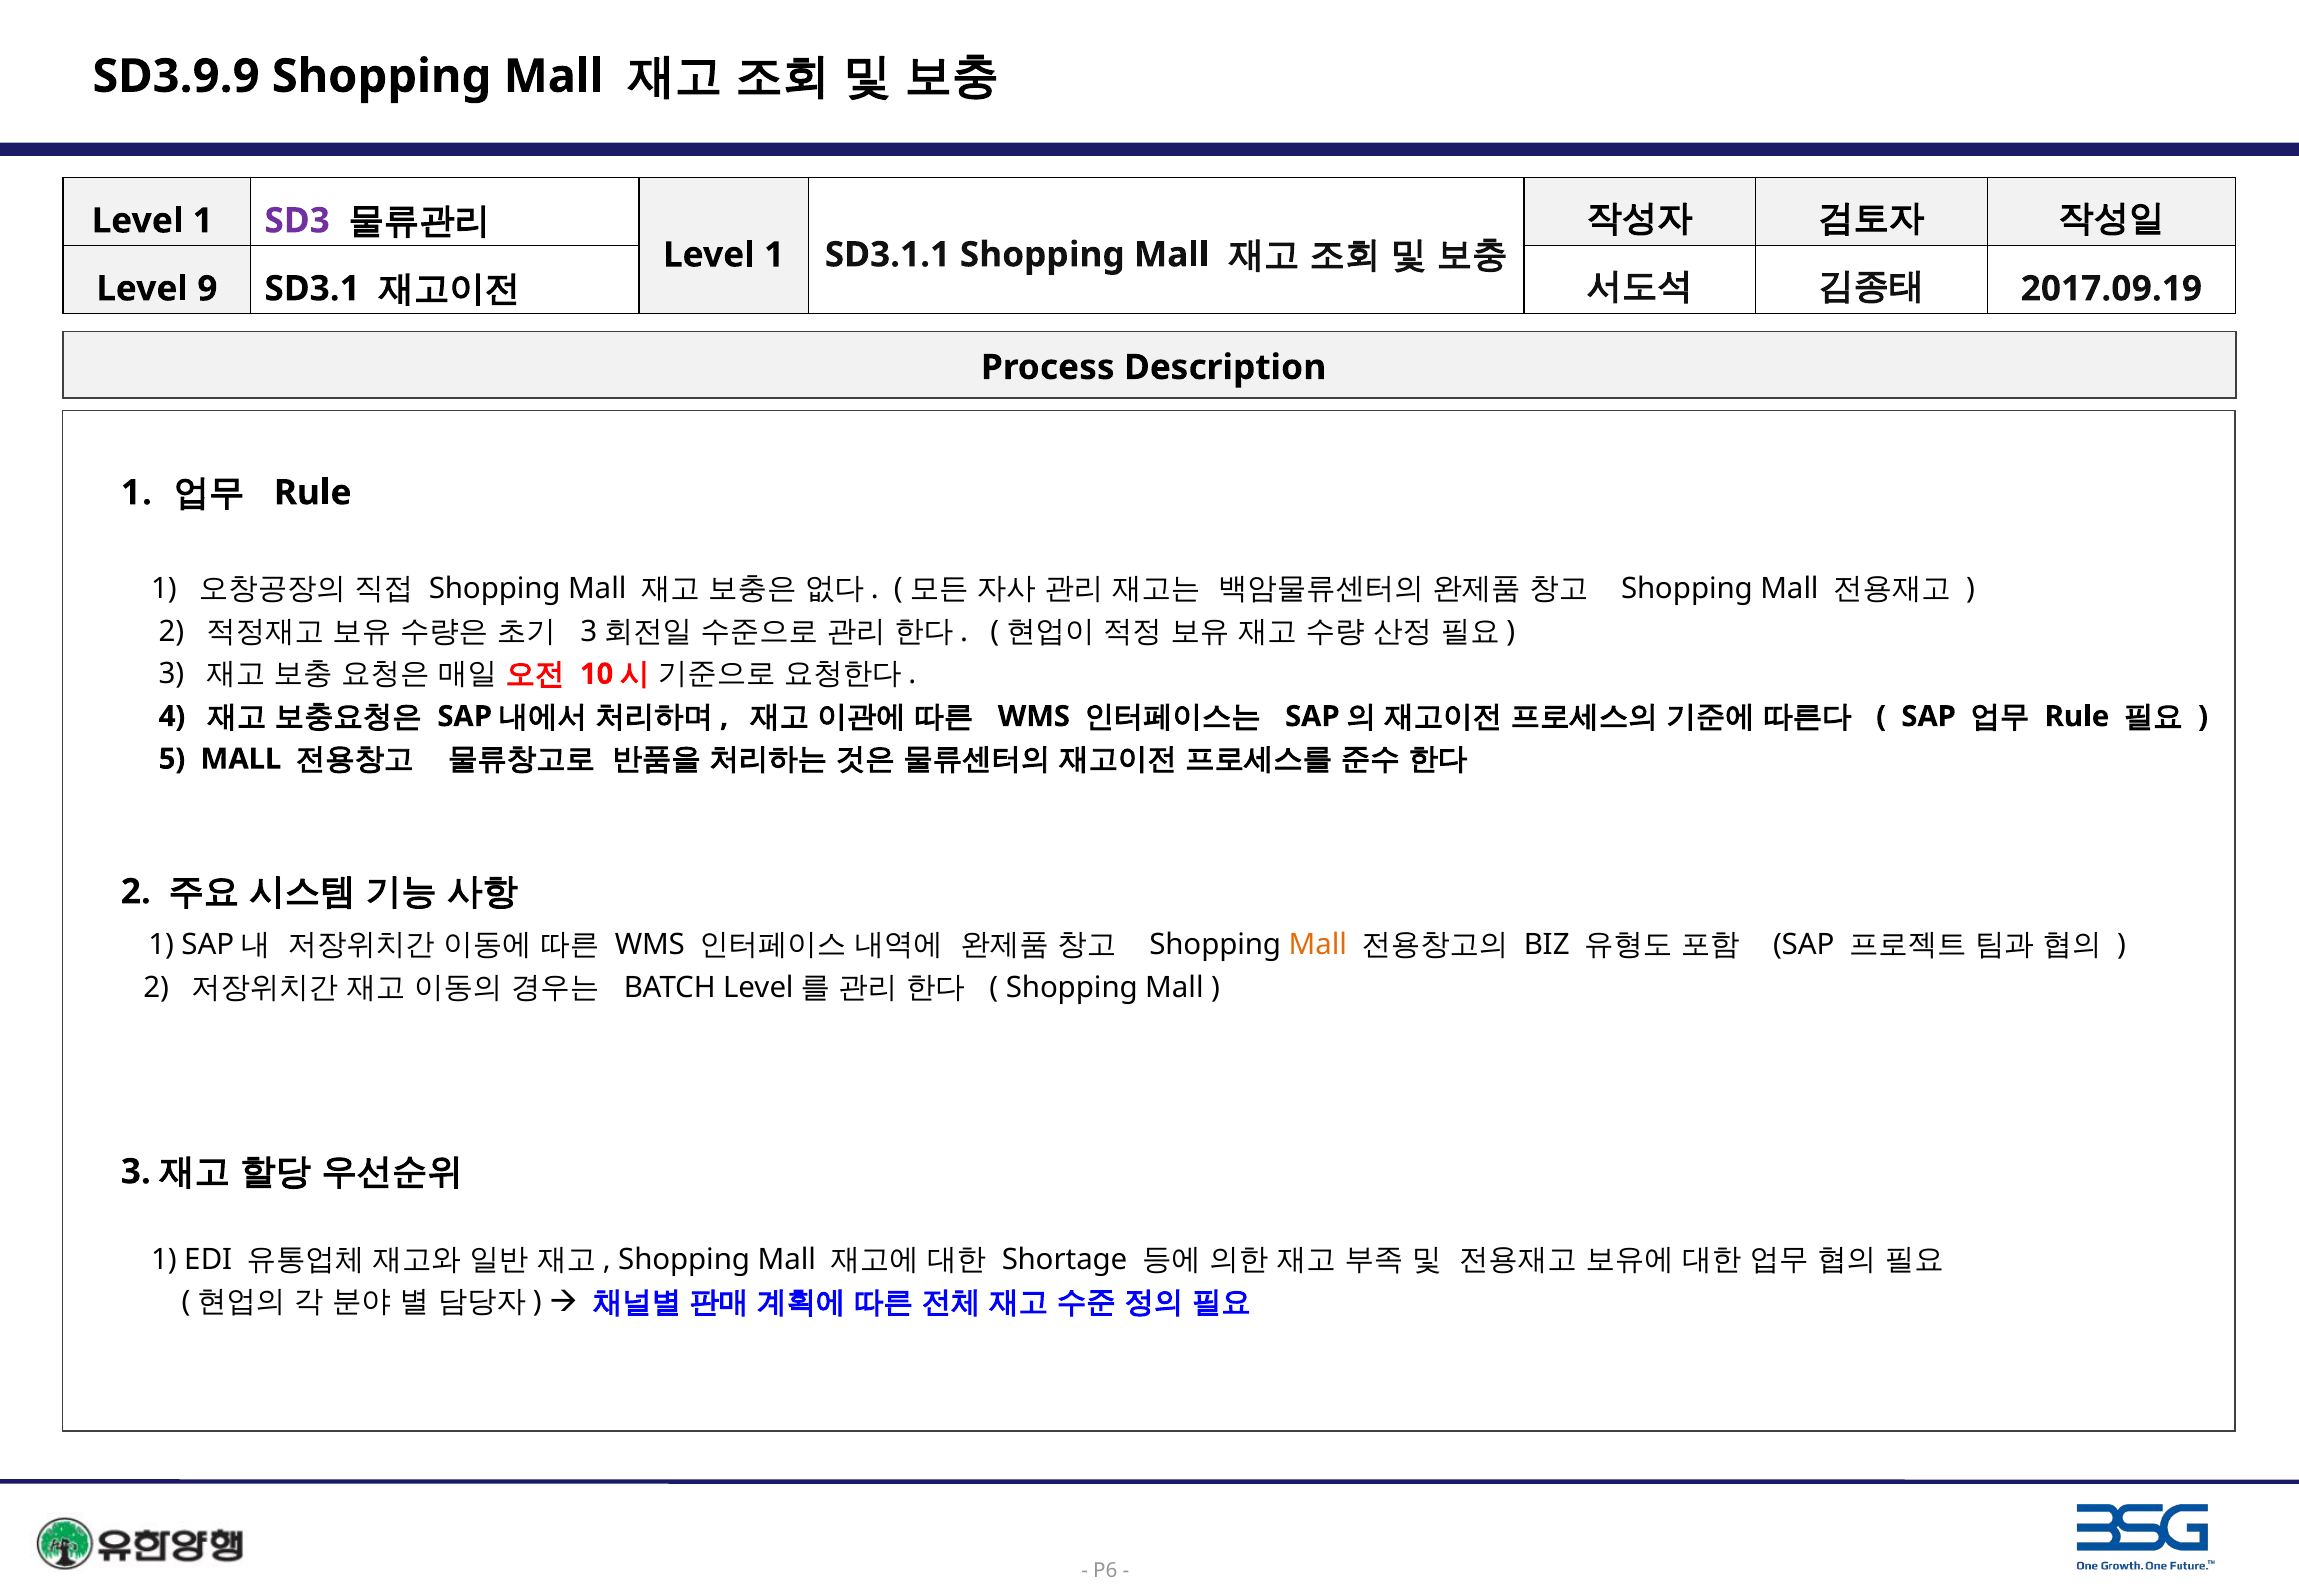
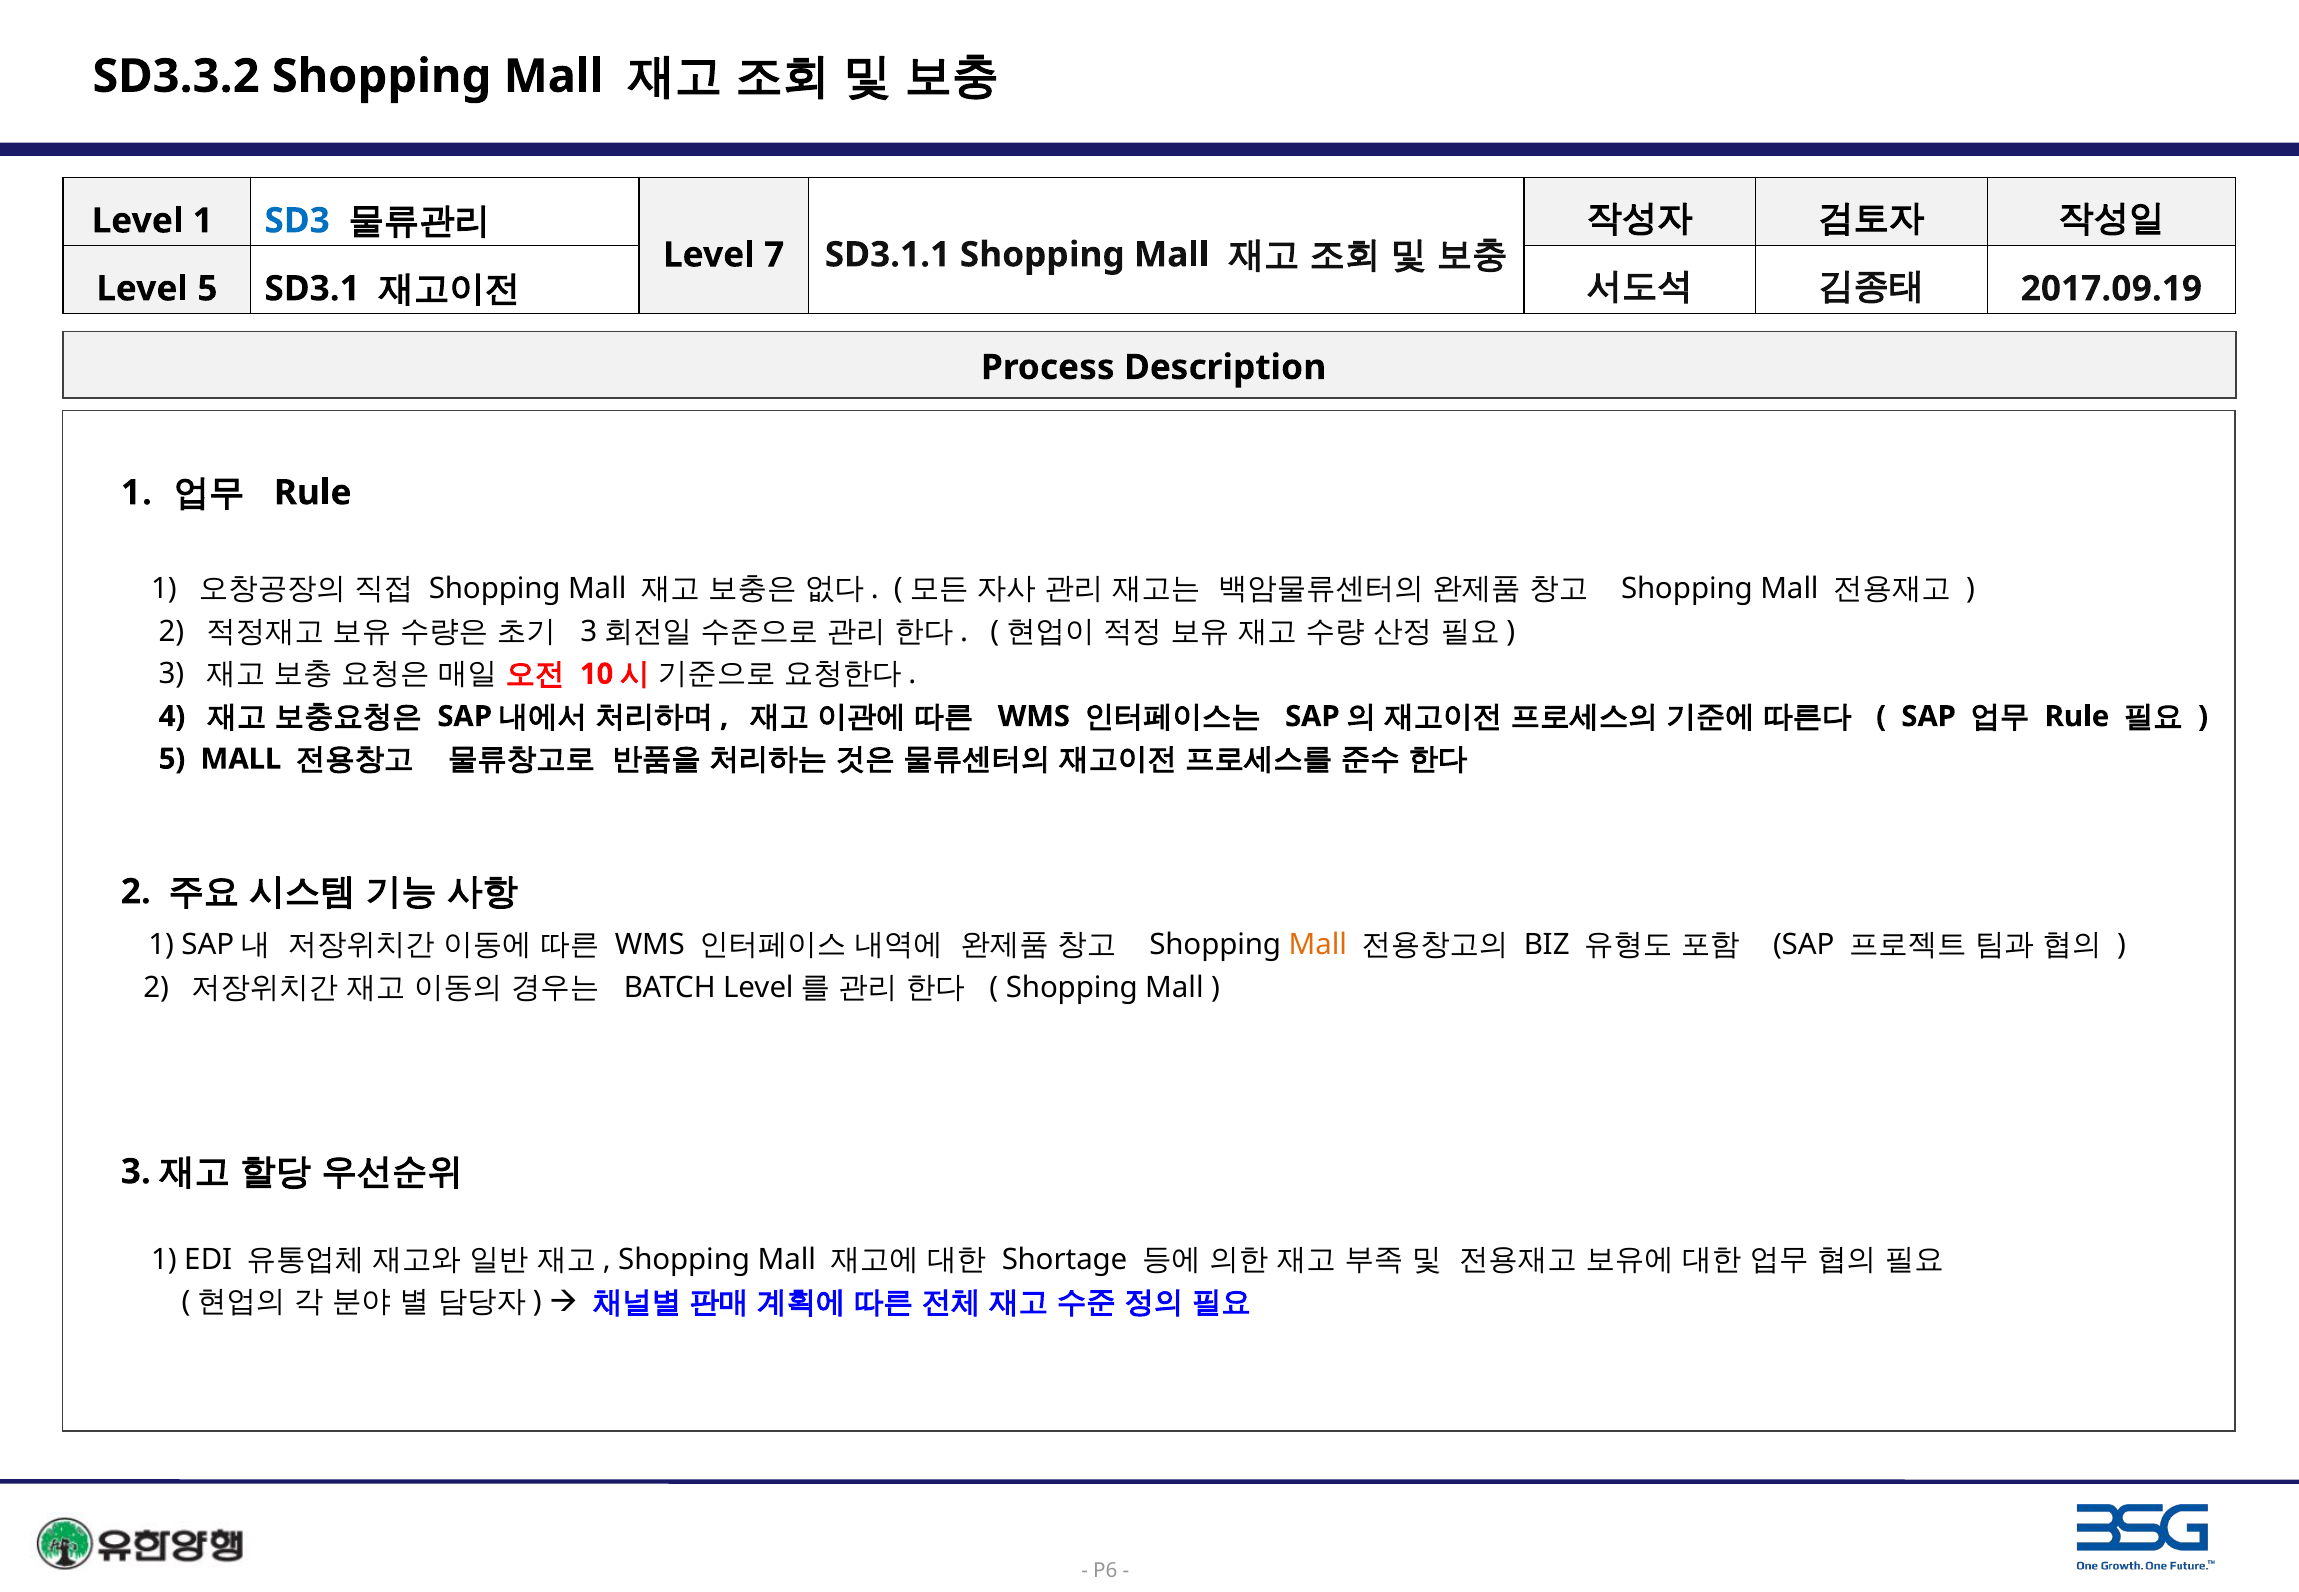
SD3.9.9: SD3.9.9 -> SD3.3.2 (176, 76)
SD3 colour: purple -> blue (297, 221)
1: 1 -> 7 (774, 255)
Level 9: 9 -> 5 (207, 289)
